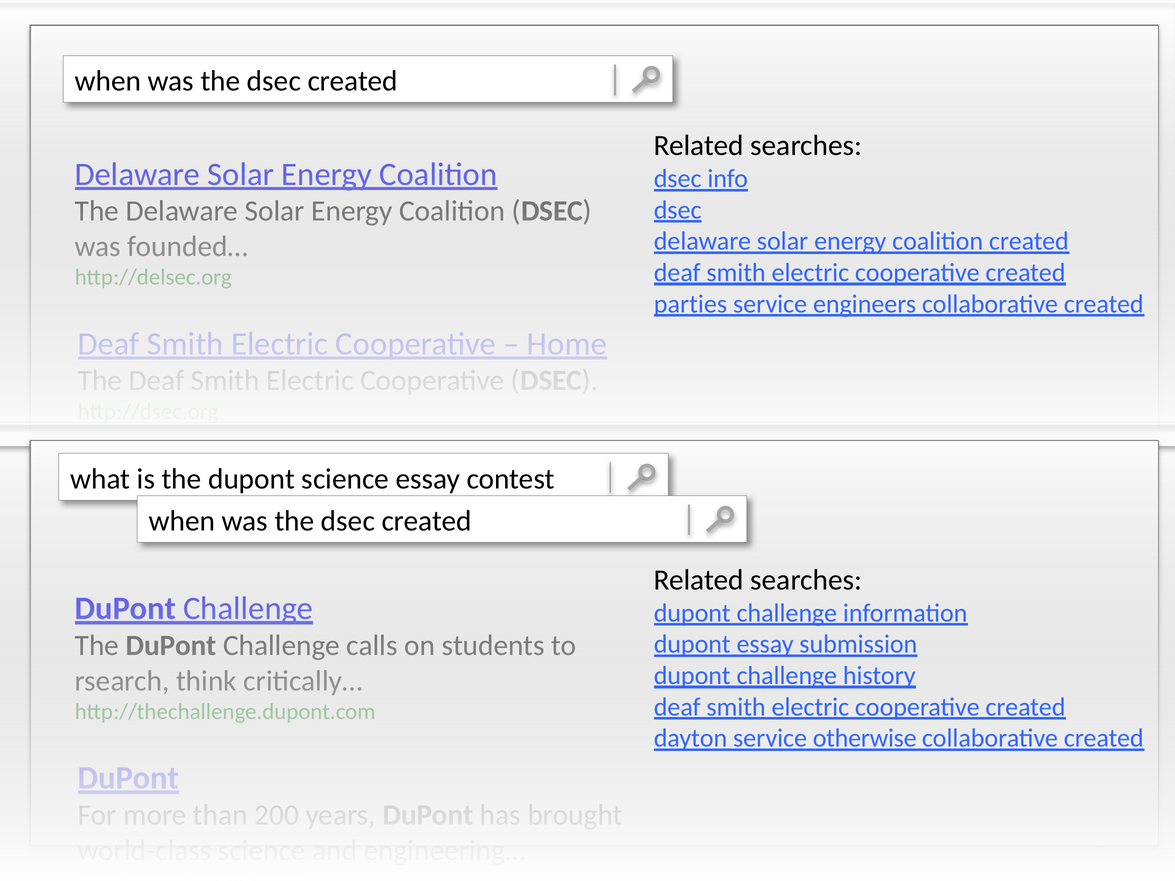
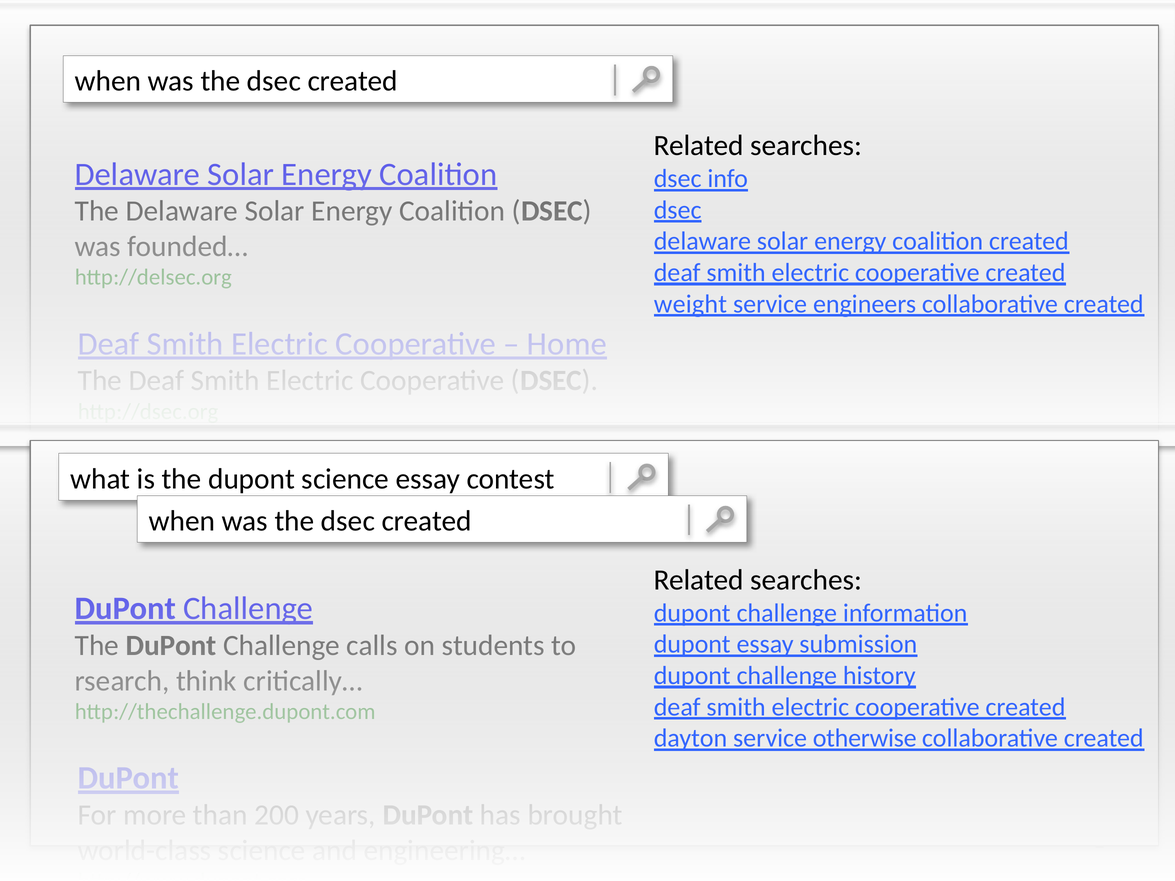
parties: parties -> weight (690, 304)
